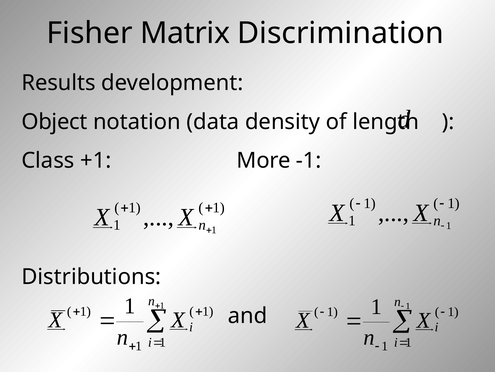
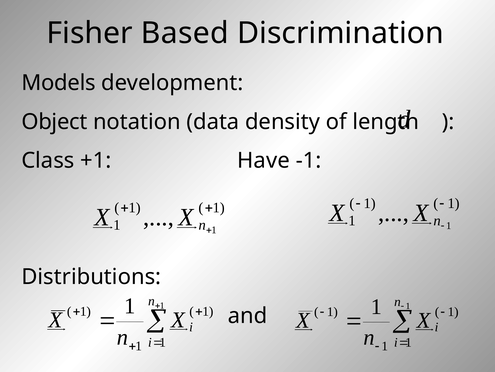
Matrix: Matrix -> Based (185, 33)
Results: Results -> Models (59, 83)
More: More -> Have (263, 160)
